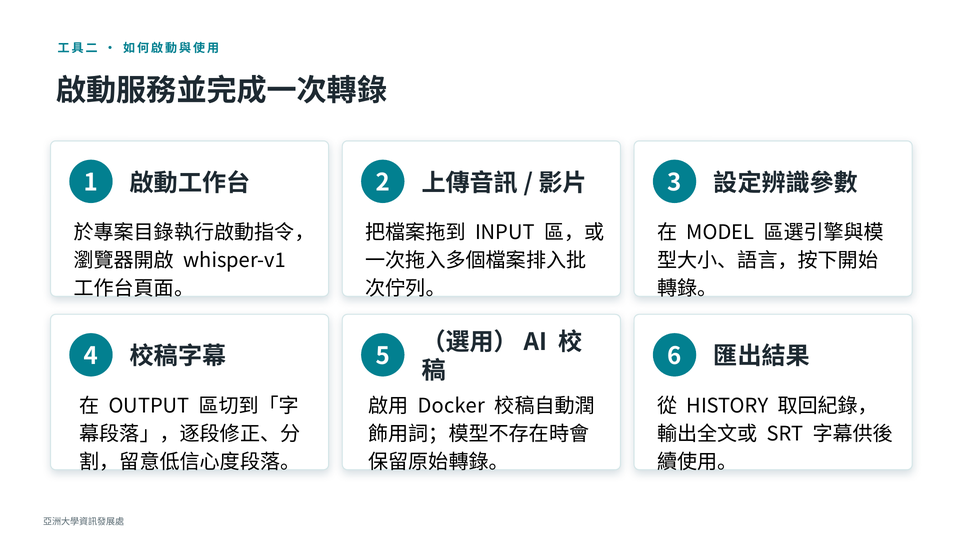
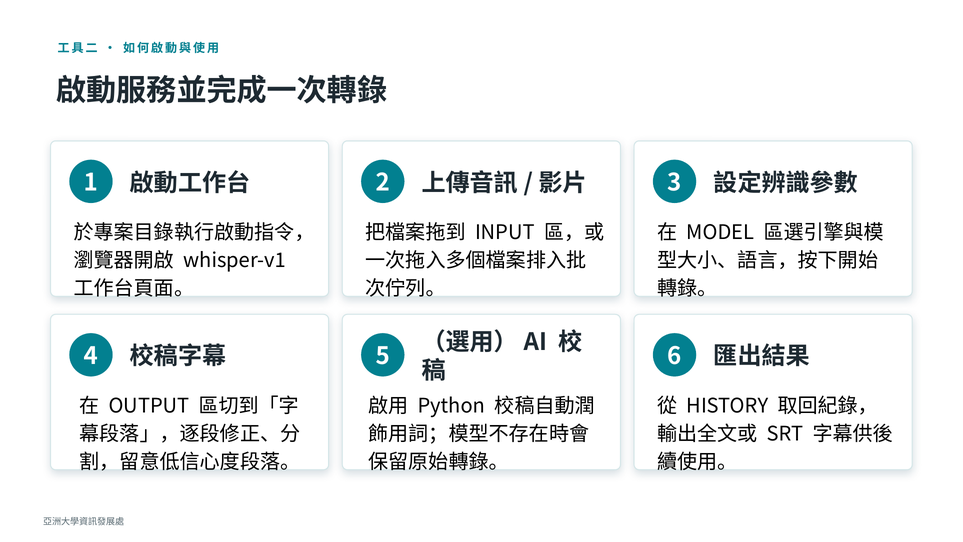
Docker: Docker -> Python (451, 406)
